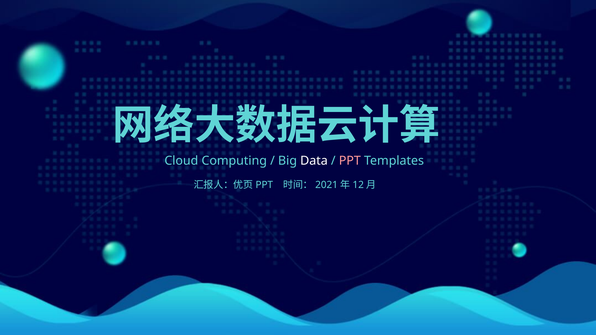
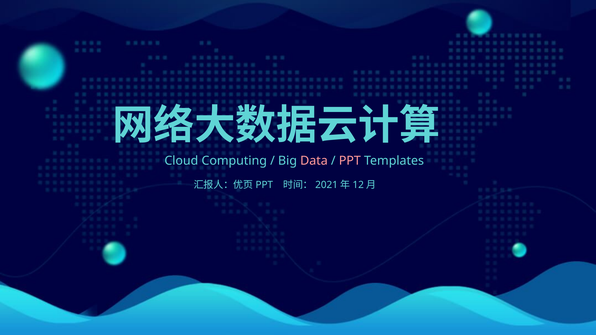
Data colour: white -> pink (314, 161)
